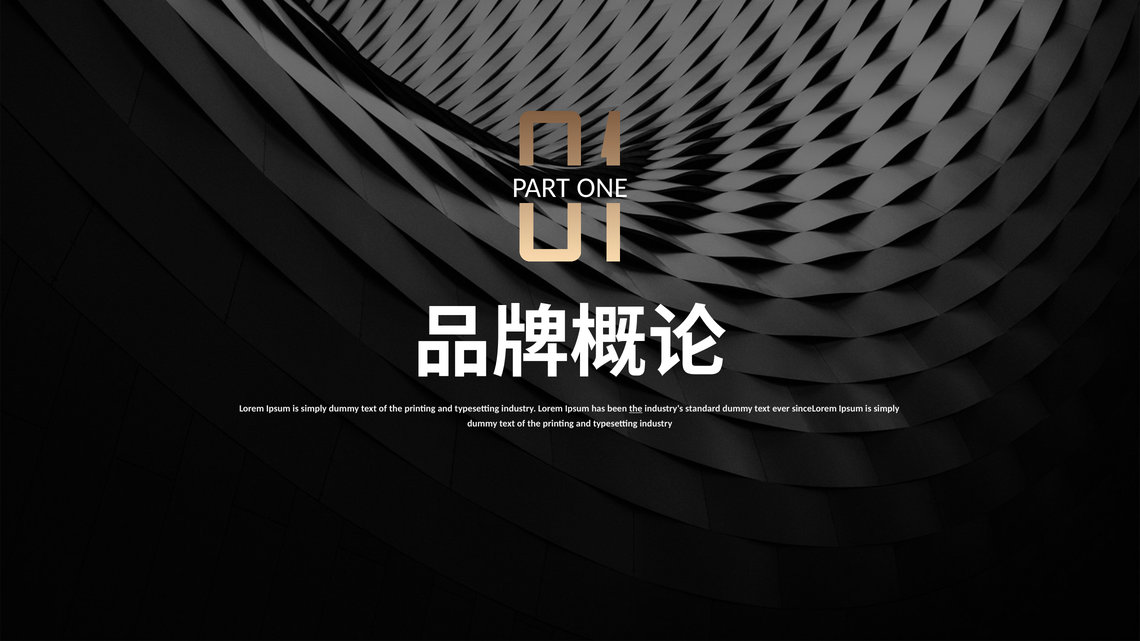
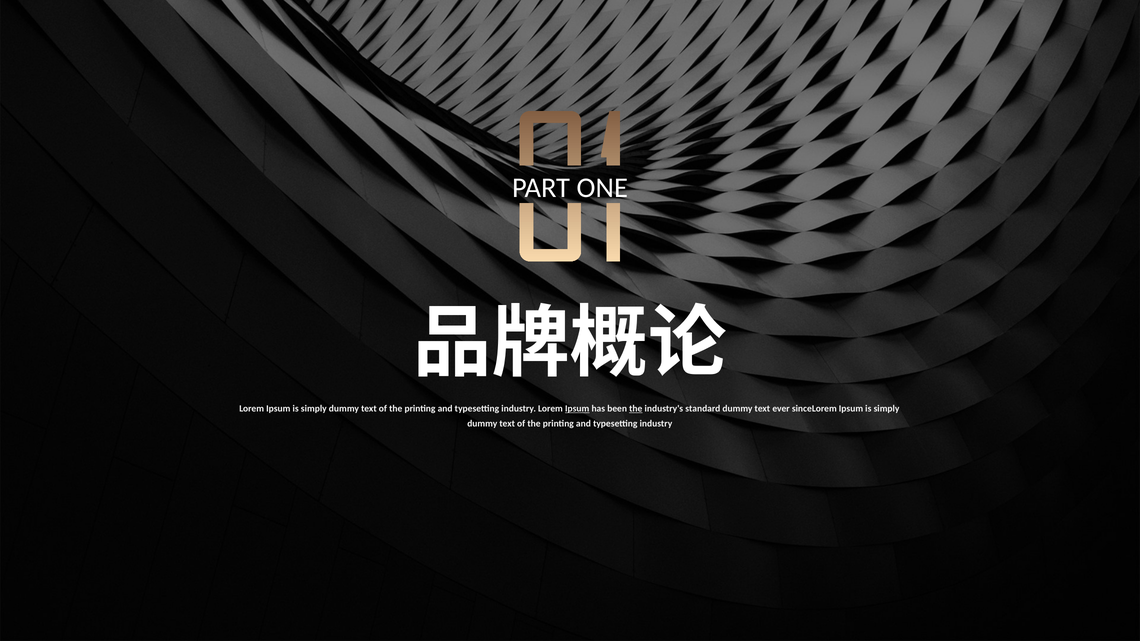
Ipsum underline: none -> present (577, 409)
